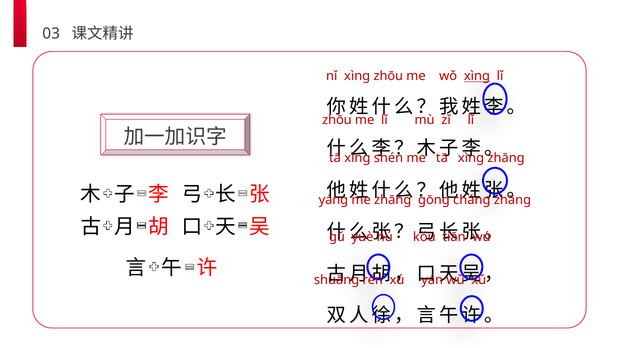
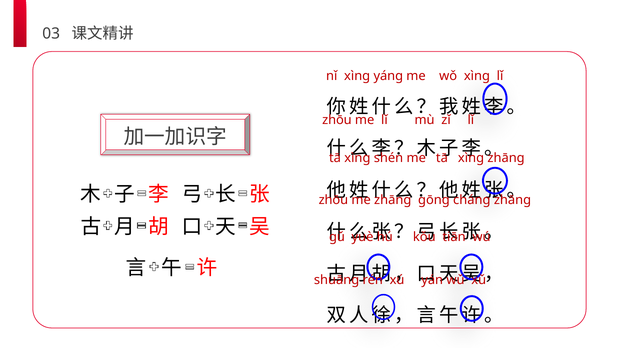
xìnɡ zhōu: zhōu -> yánɡ (388, 76)
xìnɡ underline: present -> none (477, 76)
yánɡ: yánɡ -> zhōu (333, 200)
